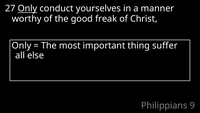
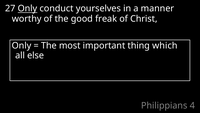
suffer: suffer -> which (165, 45)
9: 9 -> 4 (192, 105)
